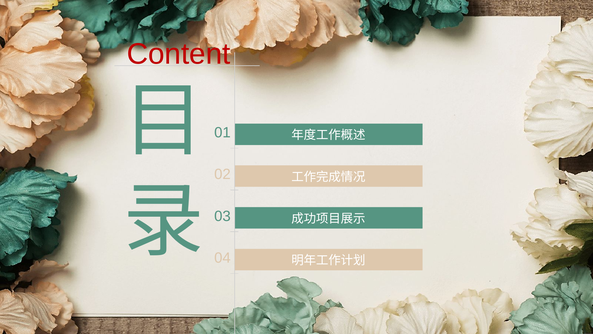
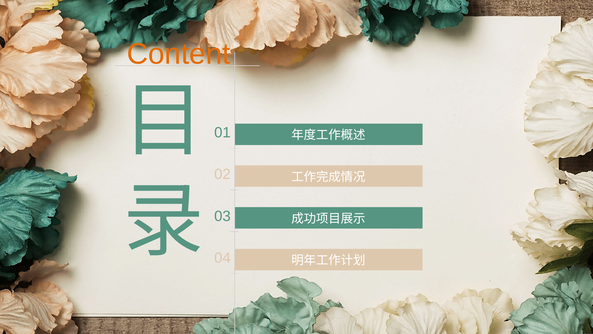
Content colour: red -> orange (179, 54)
